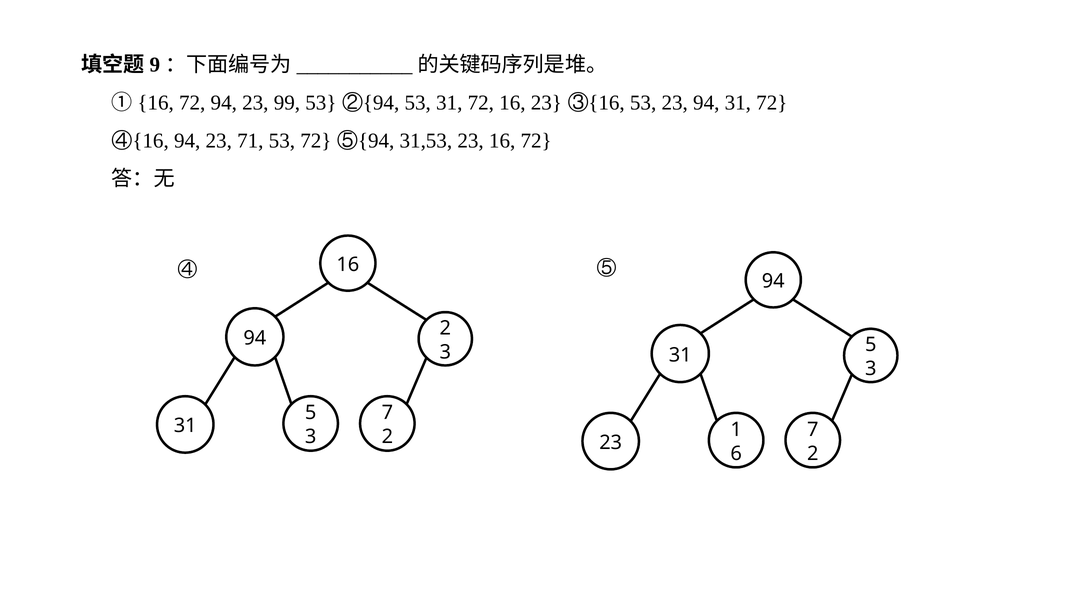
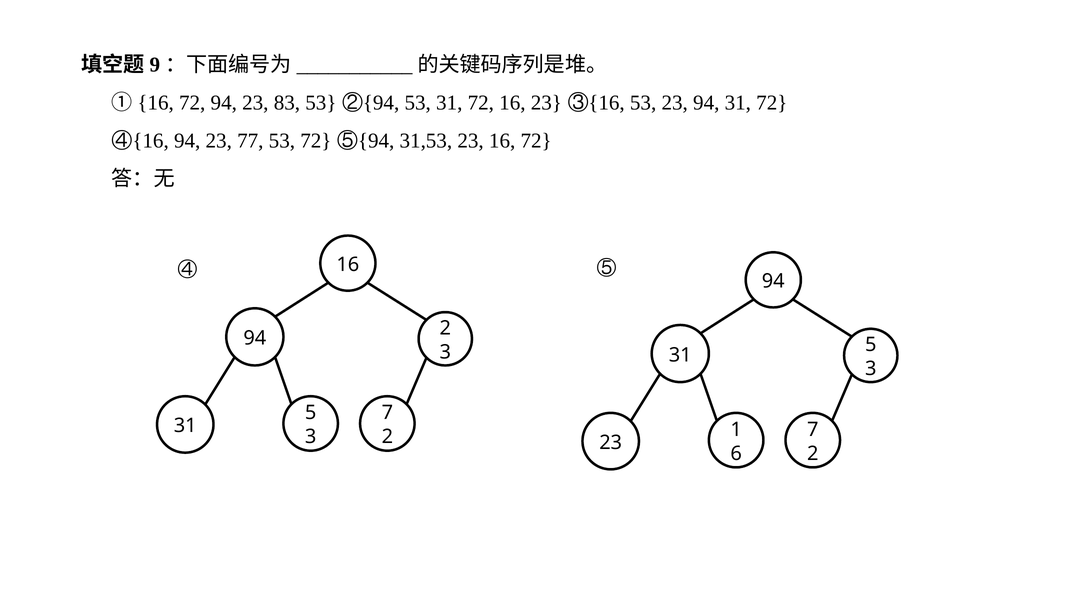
99: 99 -> 83 (287, 103)
71: 71 -> 77 (250, 141)
